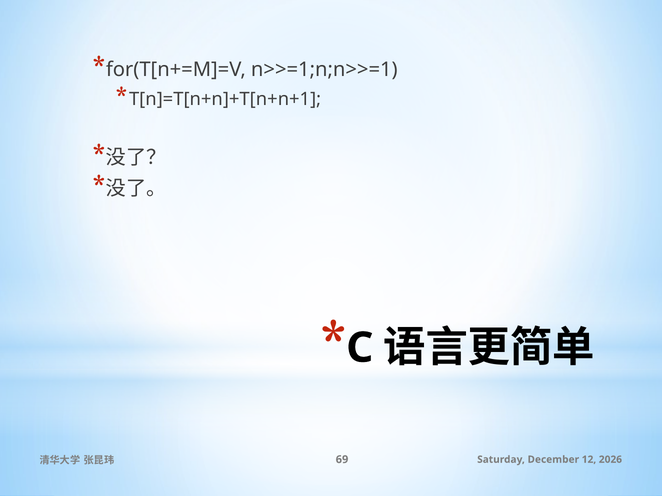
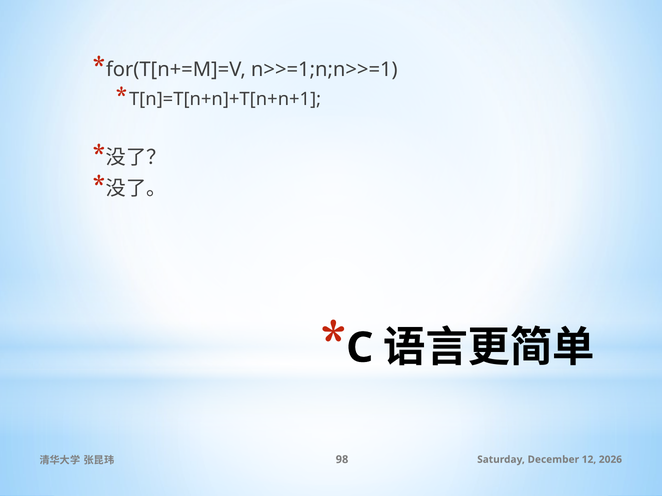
69: 69 -> 98 (342, 460)
